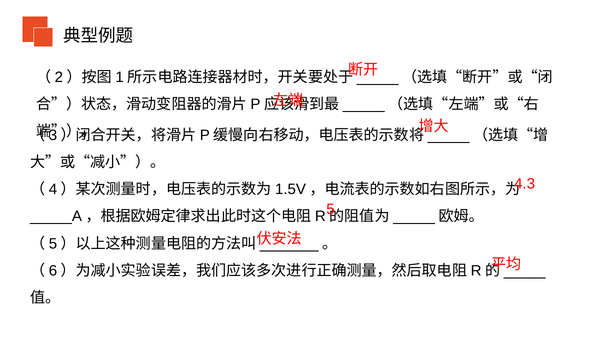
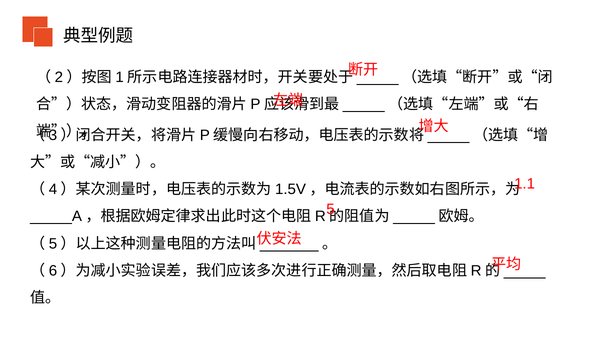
4.3: 4.3 -> 1.1 (525, 184)
